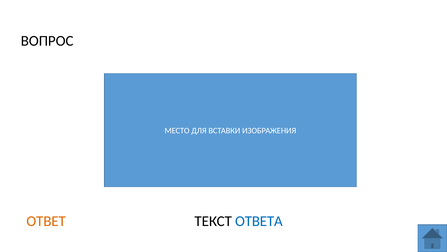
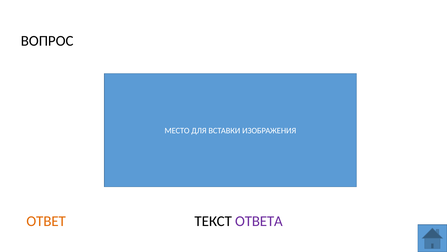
ОТВЕТА colour: blue -> purple (259, 221)
